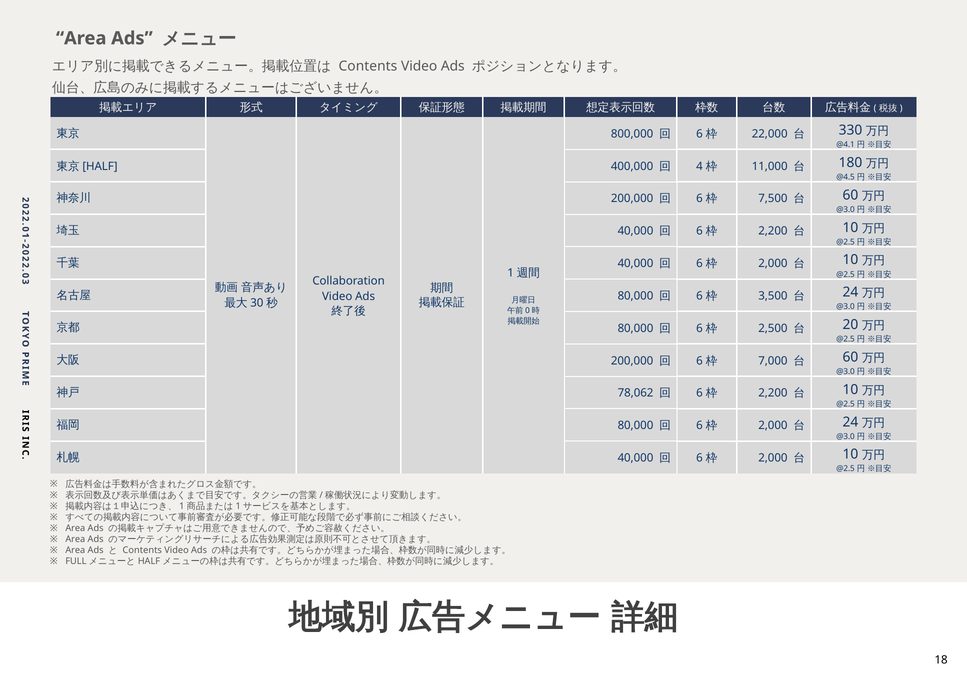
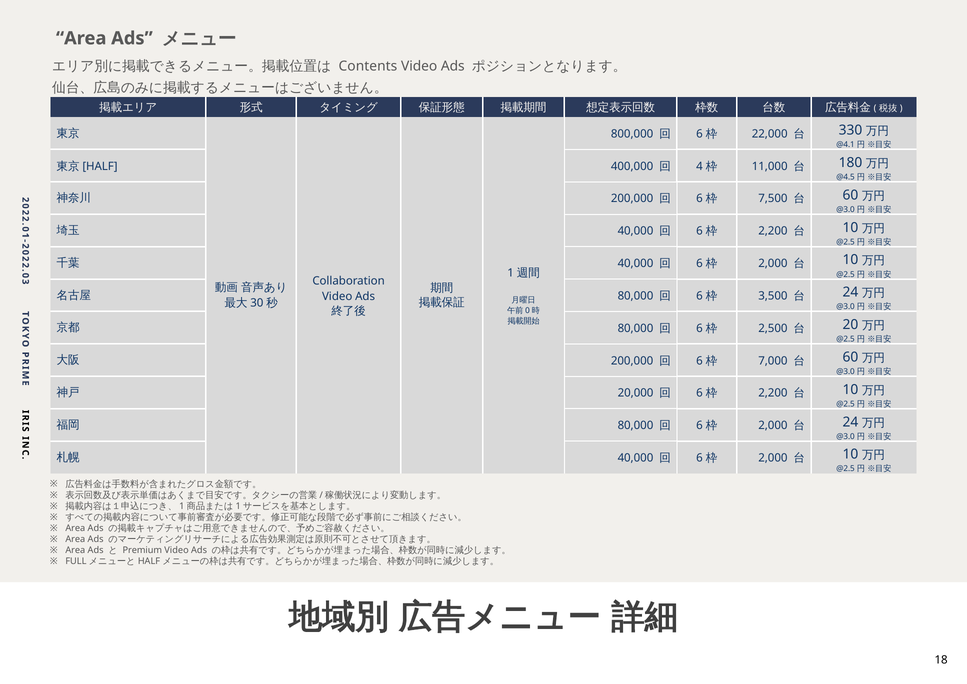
78,062: 78,062 -> 20,000 (636, 393)
Contents: Contents -> Premium (142, 550)
